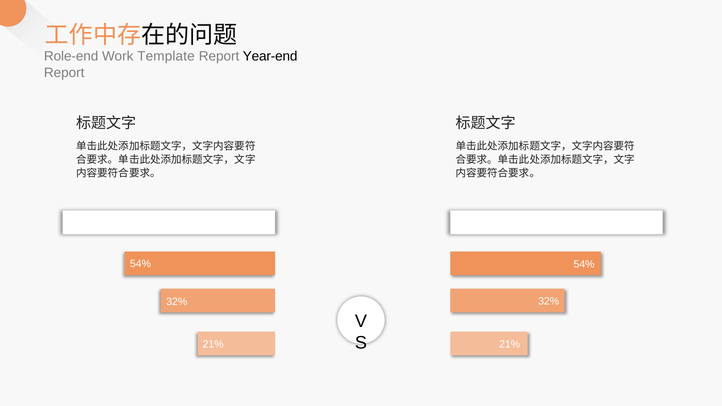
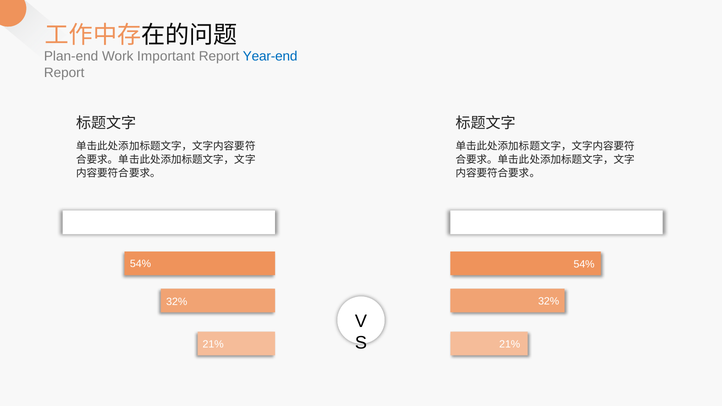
Role-end: Role-end -> Plan-end (71, 56)
Template: Template -> Important (166, 56)
Year-end colour: black -> blue (270, 56)
